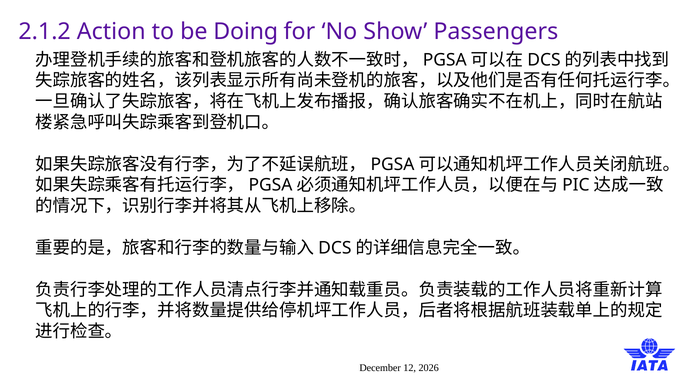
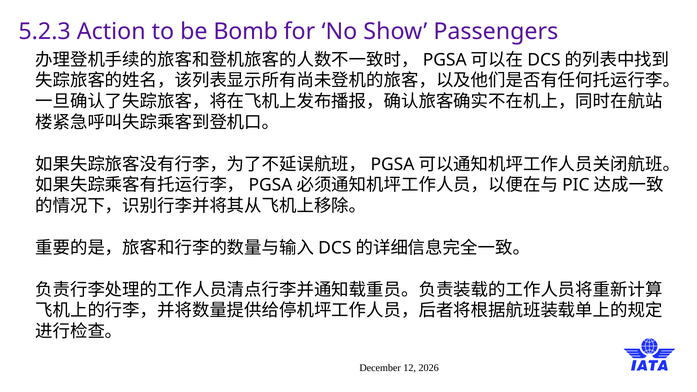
2.1.2: 2.1.2 -> 5.2.3 (45, 32)
Doing: Doing -> Bomb (246, 32)
